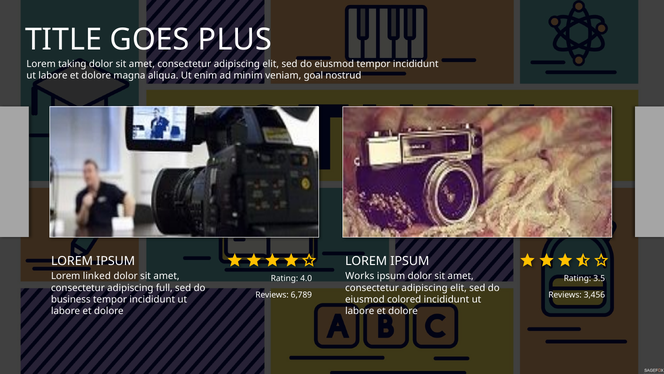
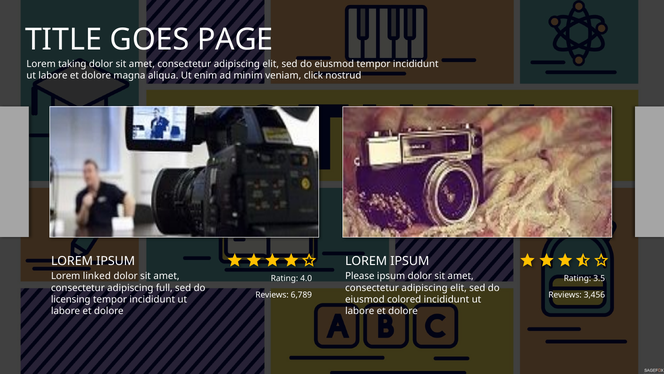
PLUS: PLUS -> PAGE (235, 39)
goal: goal -> click (313, 76)
Works: Works -> Please (360, 276)
business: business -> licensing (71, 299)
